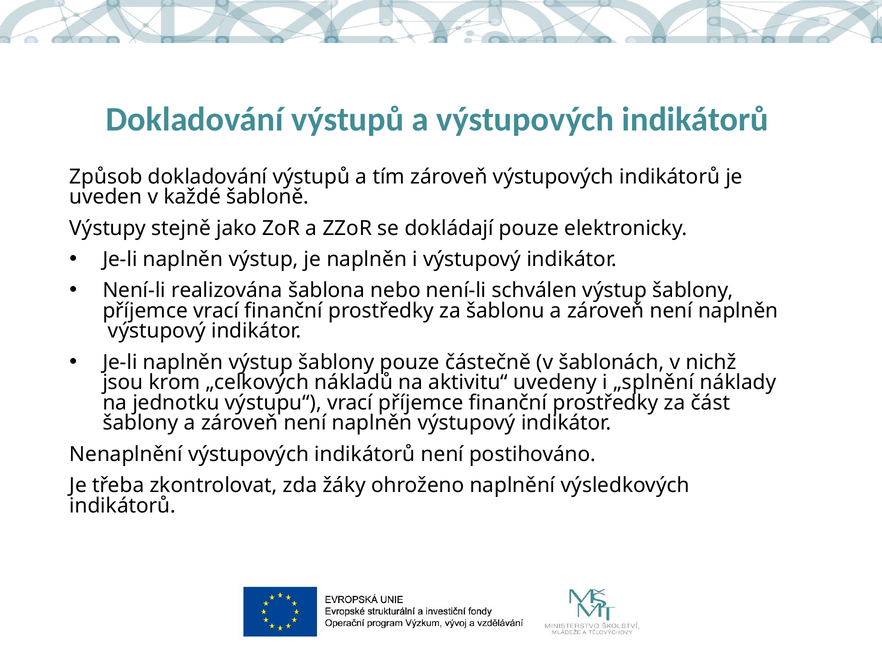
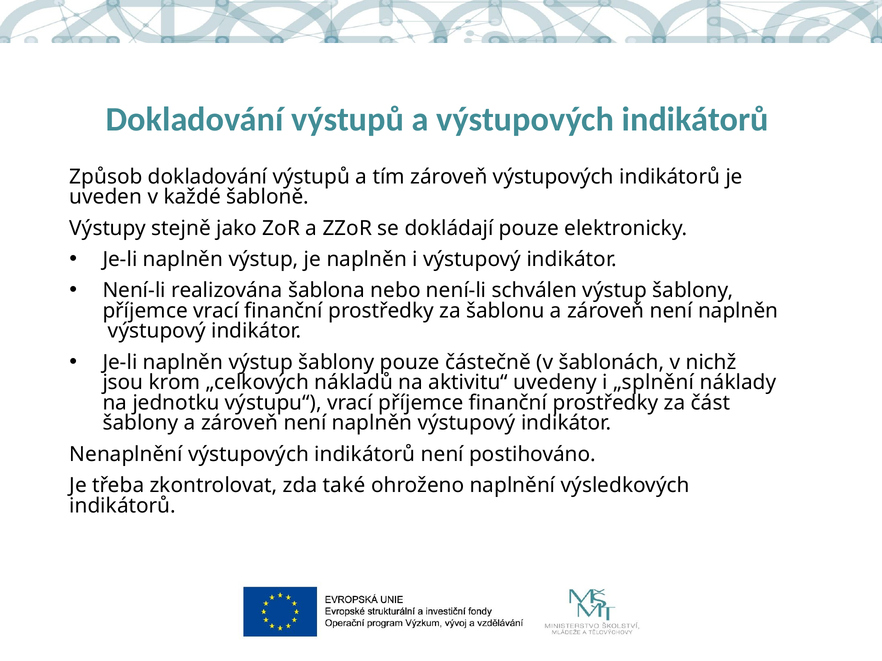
žáky: žáky -> také (344, 486)
